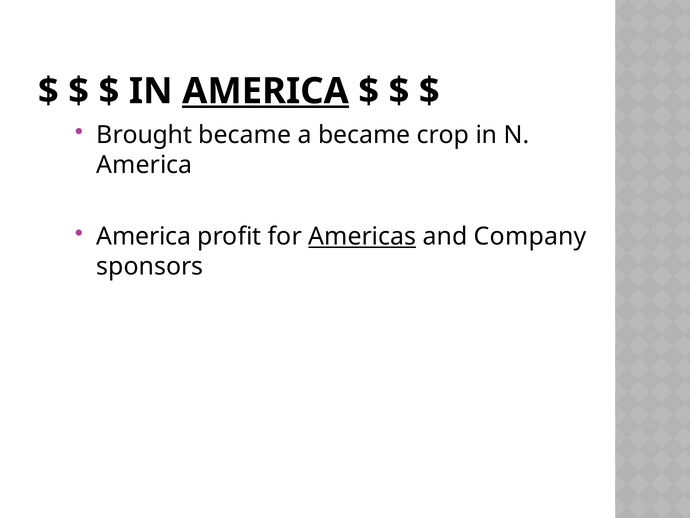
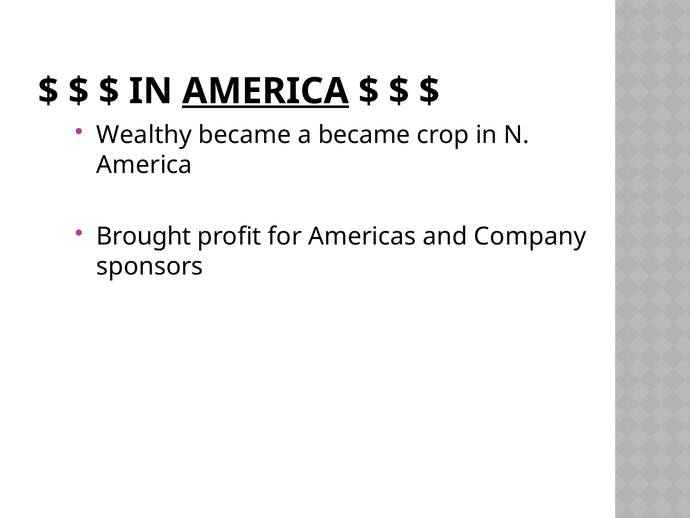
Brought: Brought -> Wealthy (144, 135)
America: America -> Brought (144, 236)
Americas underline: present -> none (362, 236)
